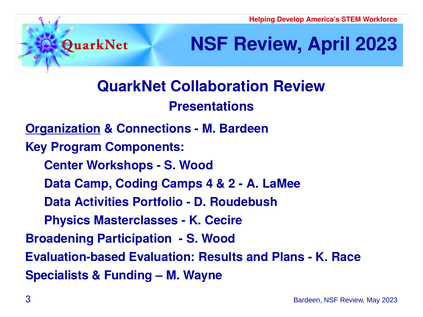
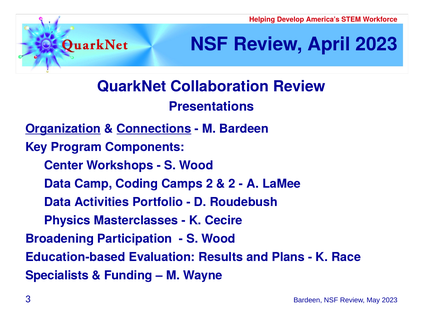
Connections underline: none -> present (154, 129)
Camps 4: 4 -> 2 (209, 184)
Evaluation-based: Evaluation-based -> Education-based (75, 257)
